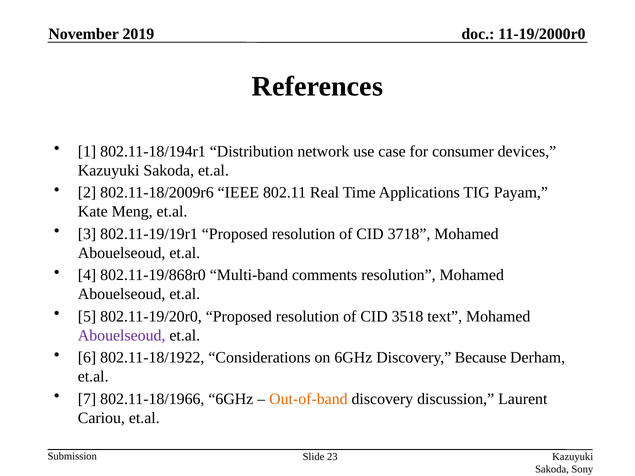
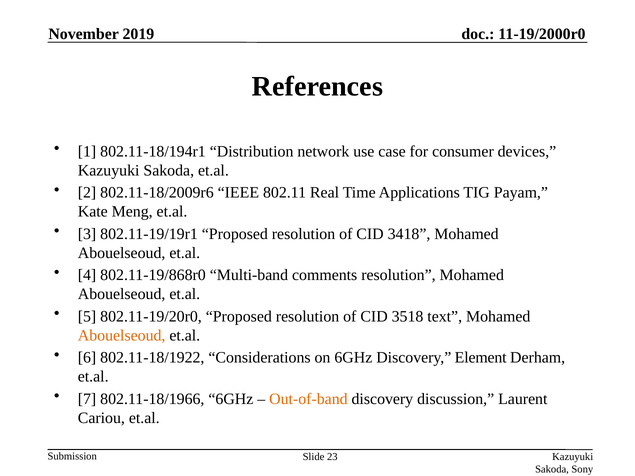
3718: 3718 -> 3418 (409, 234)
Abouelseoud colour: purple -> orange (122, 336)
Because: Because -> Element (481, 358)
